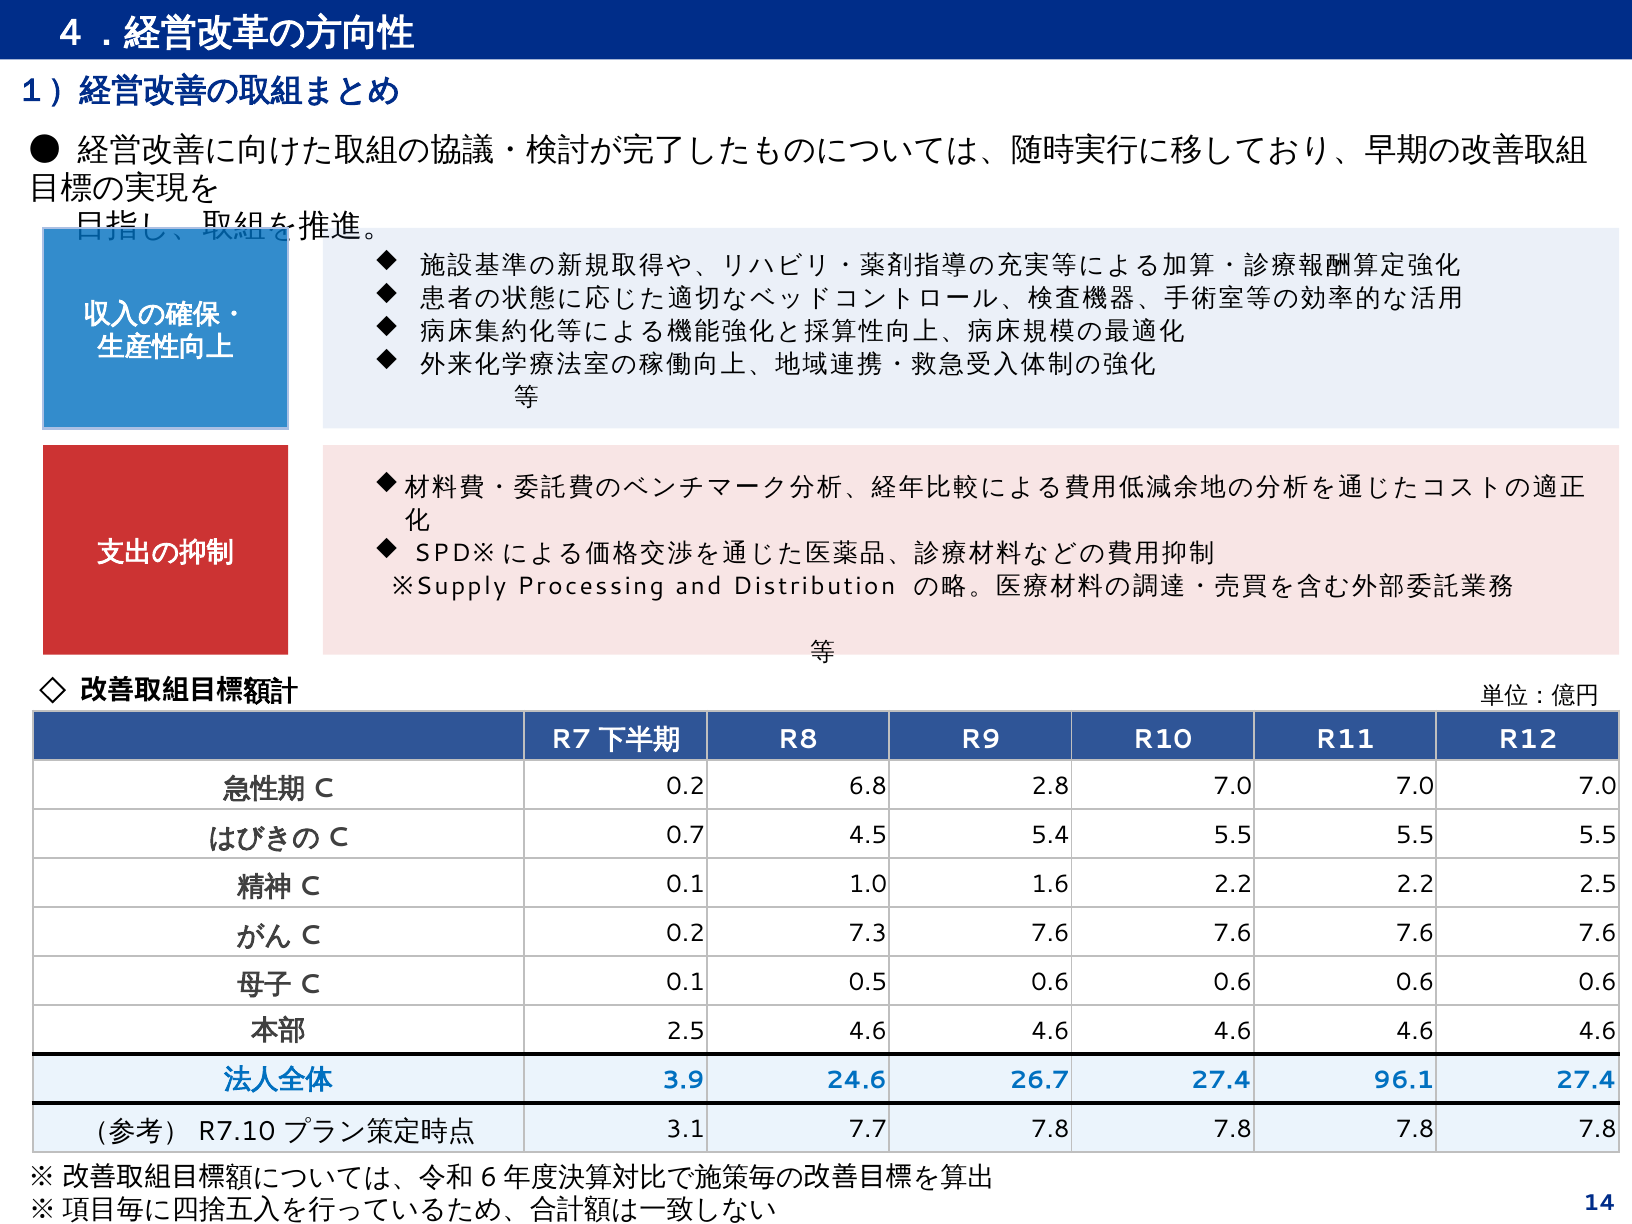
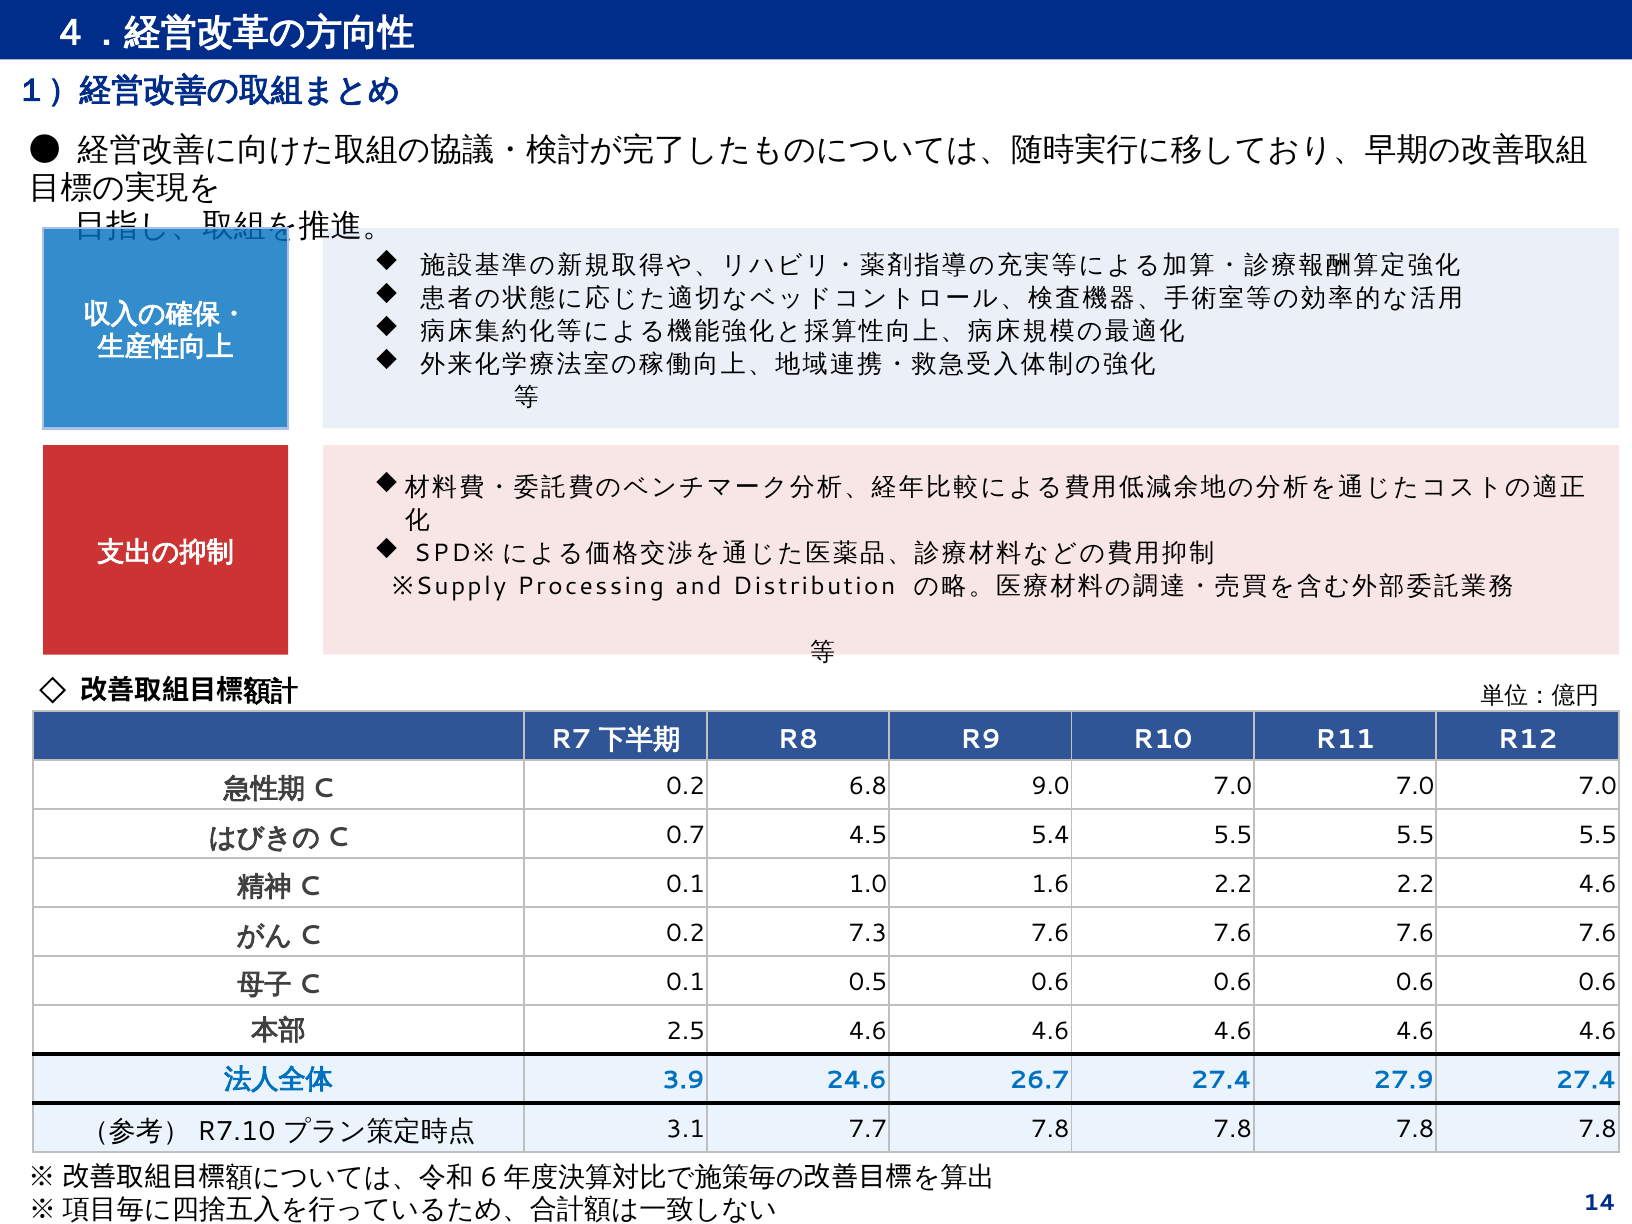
2.8: 2.8 -> 9.0 (1050, 786)
2.2 2.5: 2.5 -> 4.6 (1598, 884)
96.1: 96.1 -> 27.9 (1404, 1081)
